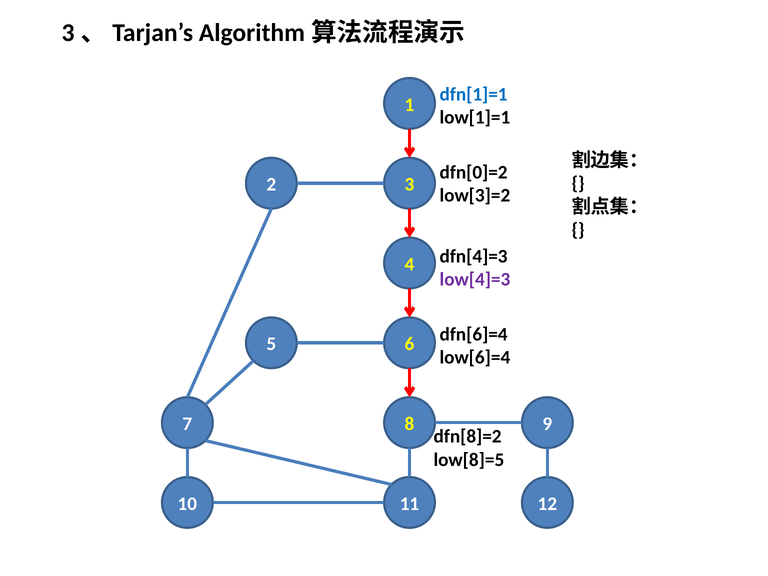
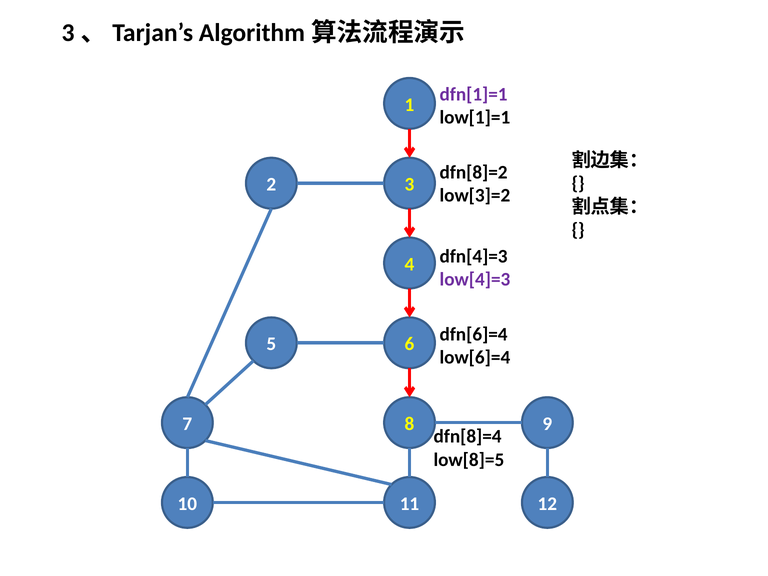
dfn[1]=1 colour: blue -> purple (474, 95)
dfn[0]=2: dfn[0]=2 -> dfn[8]=2 (474, 173)
dfn[8]=2: dfn[8]=2 -> dfn[8]=4 (468, 437)
